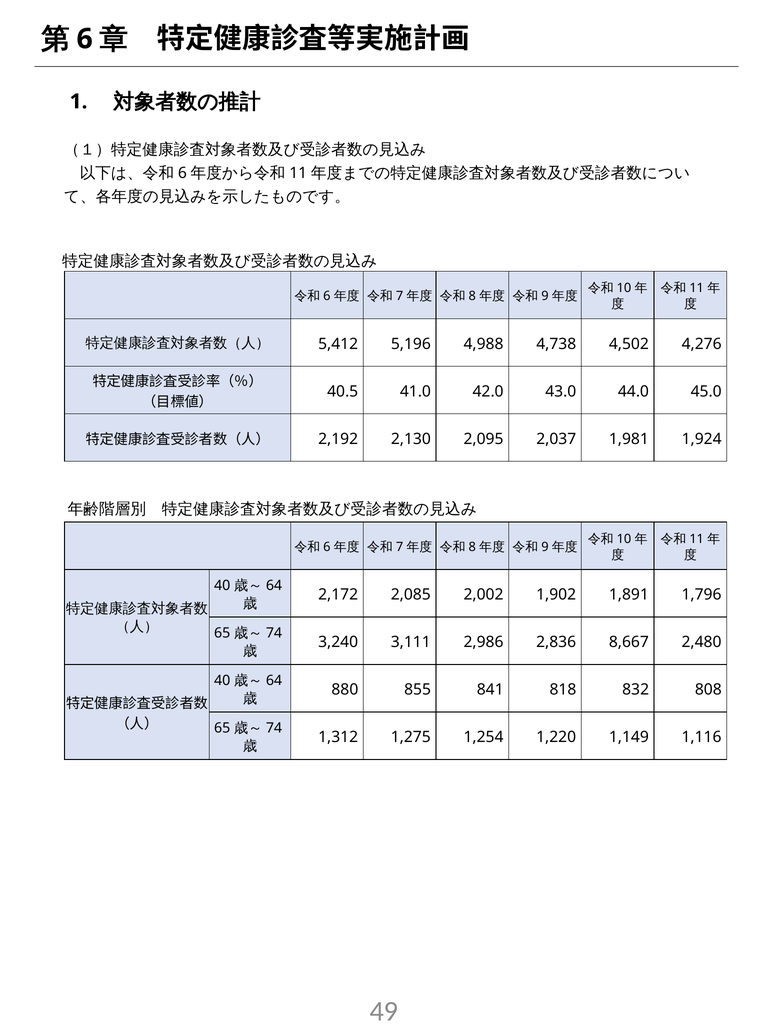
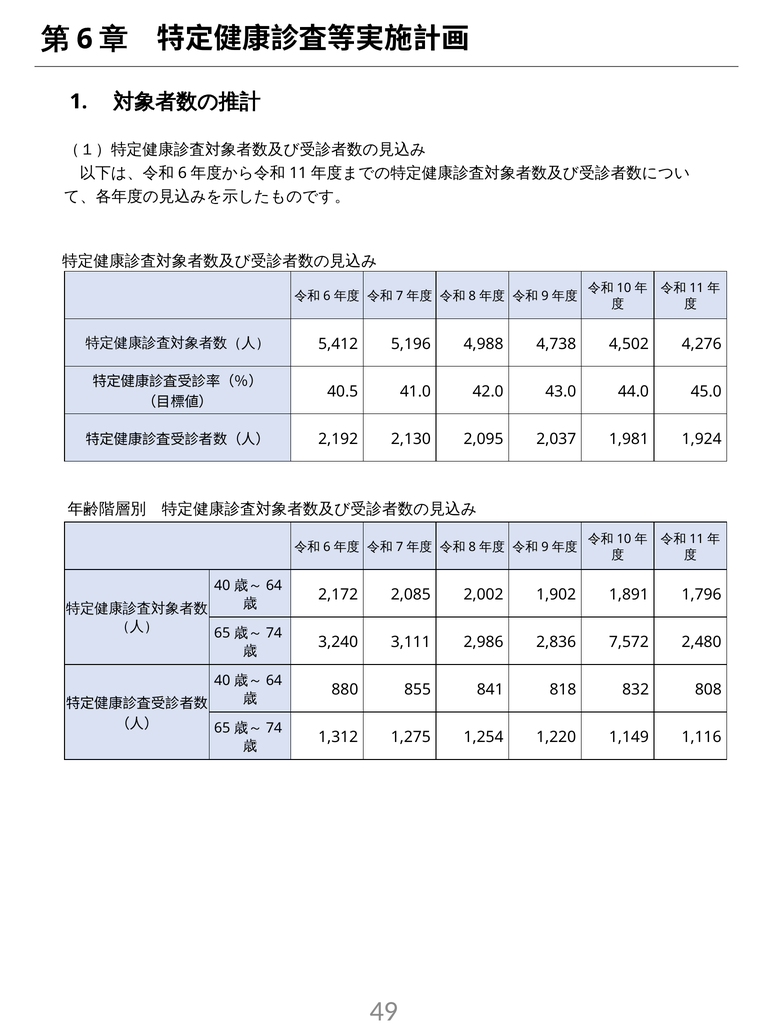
8,667: 8,667 -> 7,572 (629, 642)
